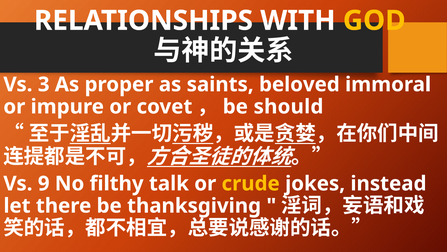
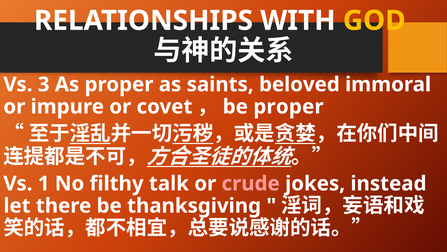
be should: should -> proper (288, 106)
9: 9 -> 1 (44, 183)
crude colour: yellow -> pink (251, 183)
